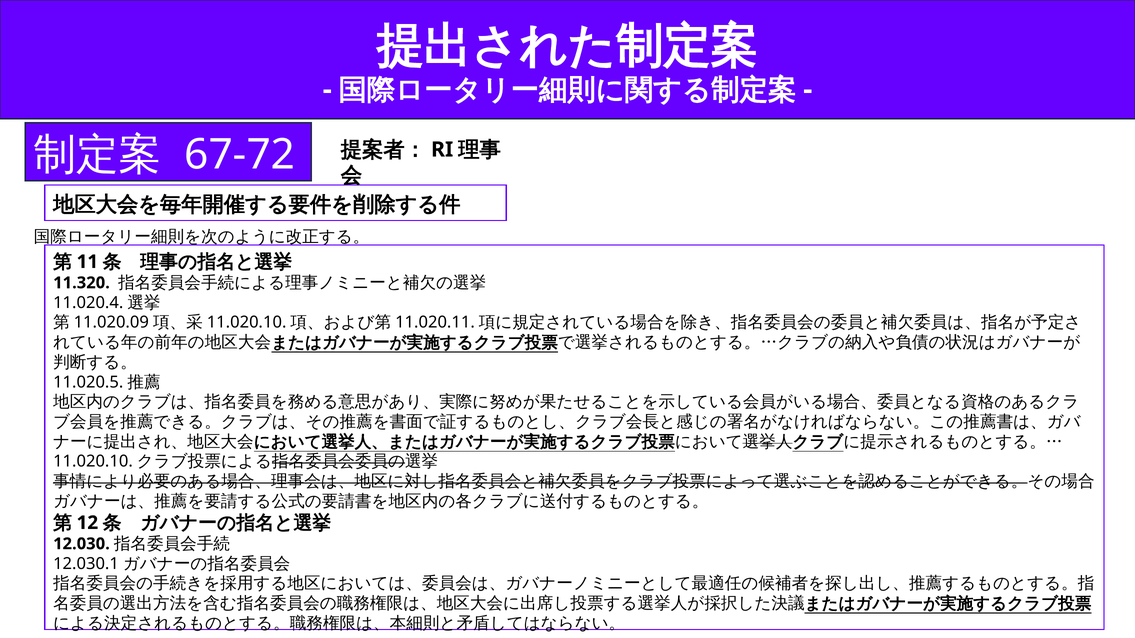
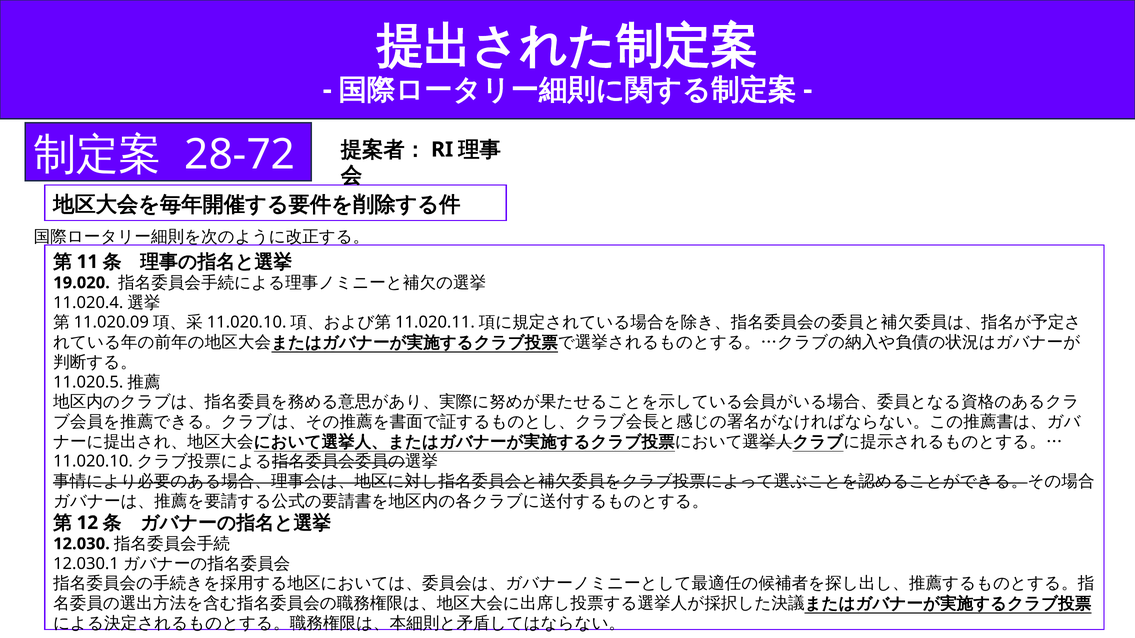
67-72: 67-72 -> 28-72 (240, 155)
11.320: 11.320 -> 19.020 (82, 283)
